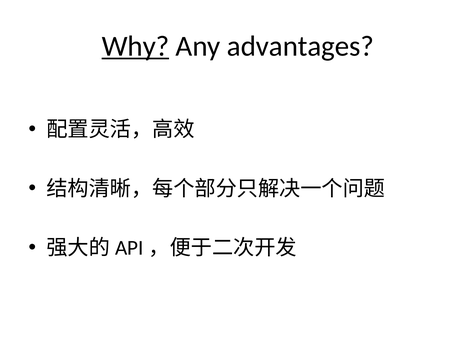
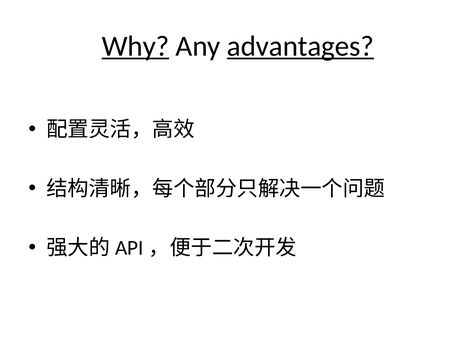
advantages underline: none -> present (300, 46)
